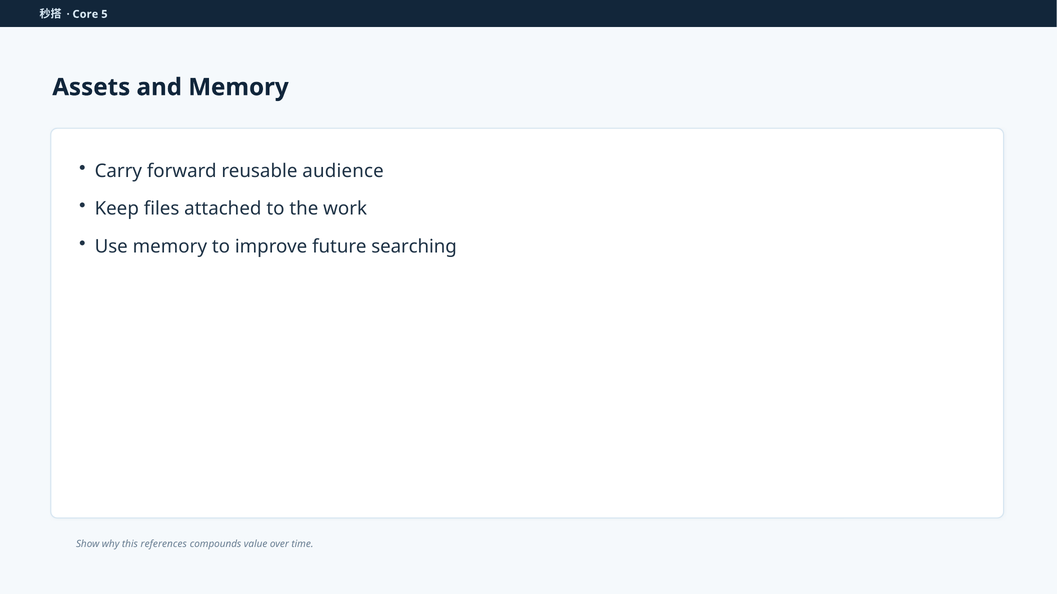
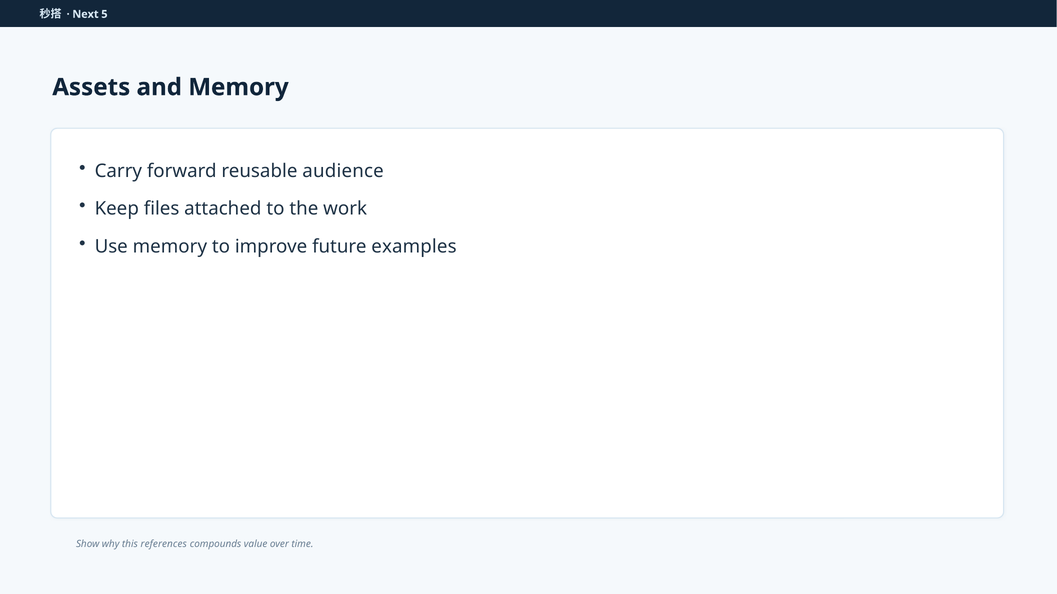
Core: Core -> Next (85, 14)
searching: searching -> examples (414, 247)
